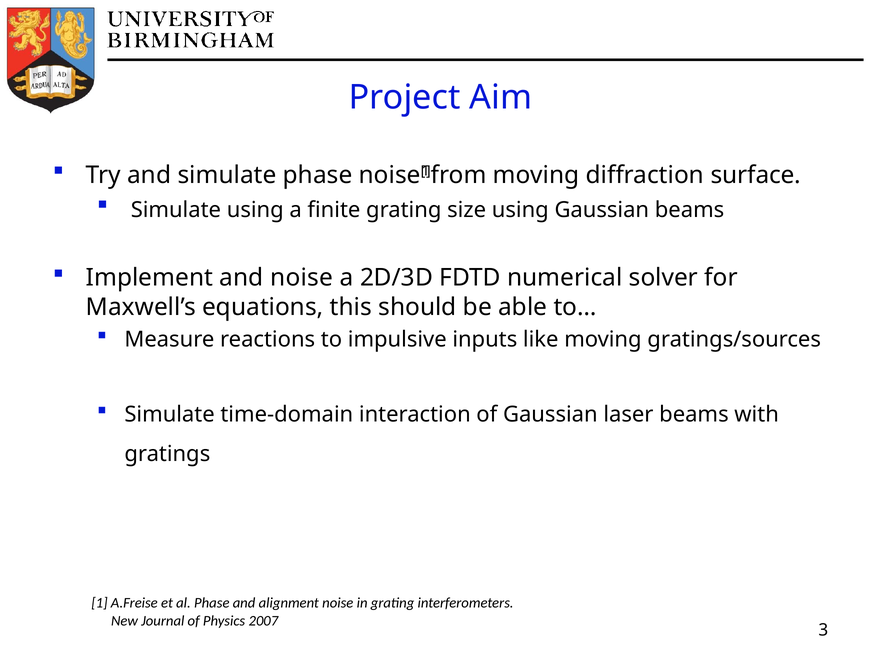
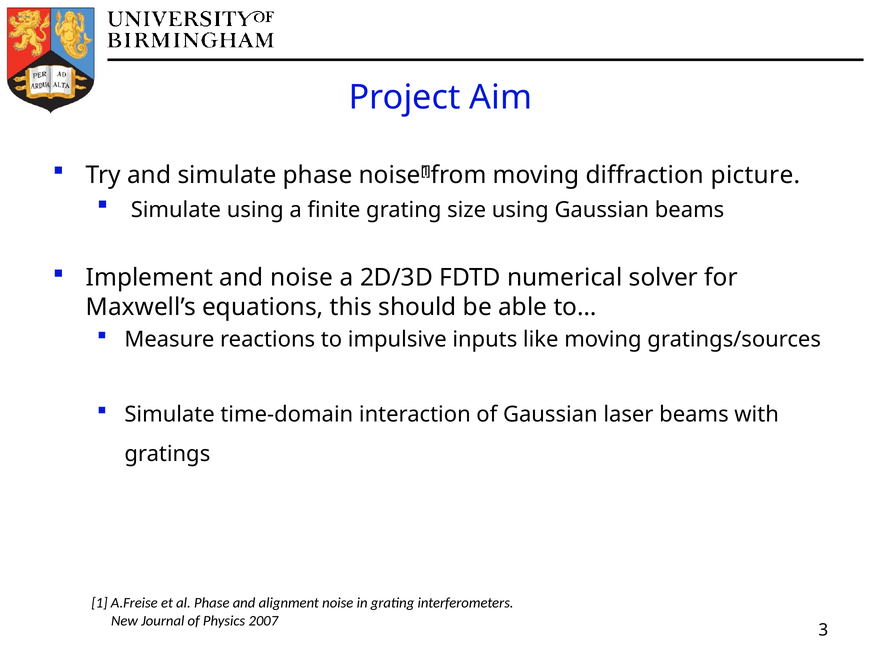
surface: surface -> picture (756, 175)
